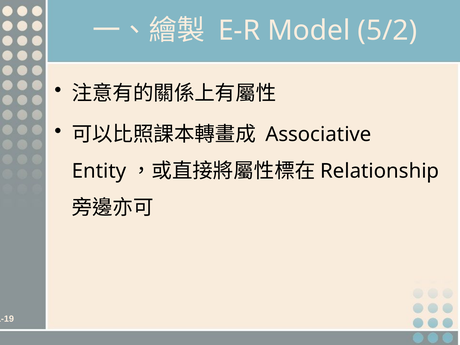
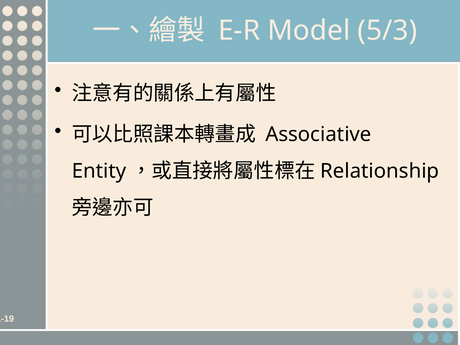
5/2: 5/2 -> 5/3 (387, 31)
